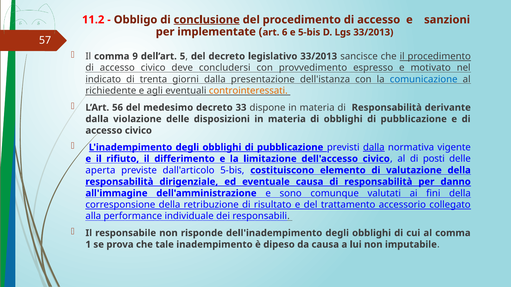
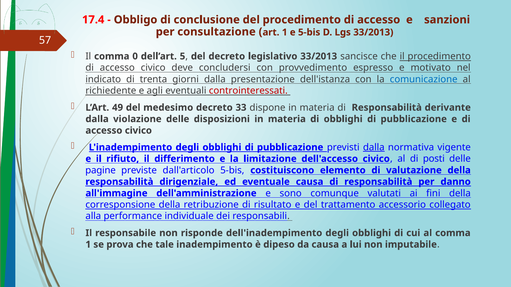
11.2: 11.2 -> 17.4 (93, 20)
conclusione underline: present -> none (207, 20)
implementate: implementate -> consultazione (217, 32)
art 6: 6 -> 1 (285, 32)
9: 9 -> 0 (135, 56)
controinteressati colour: orange -> red (248, 91)
56: 56 -> 49 (118, 108)
aperta: aperta -> pagine (101, 170)
